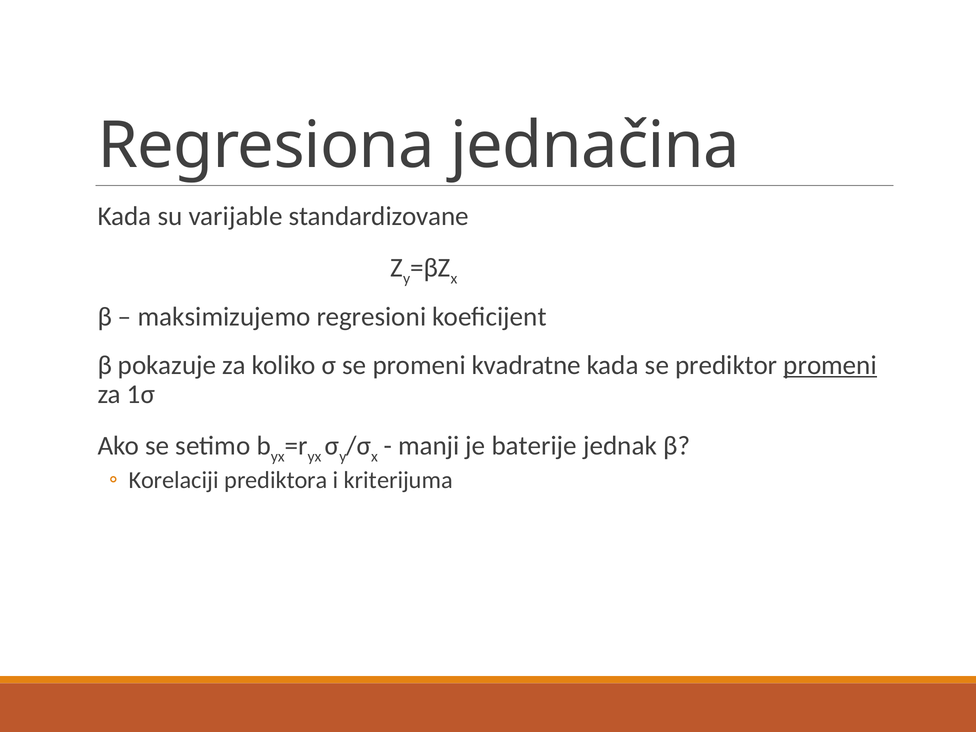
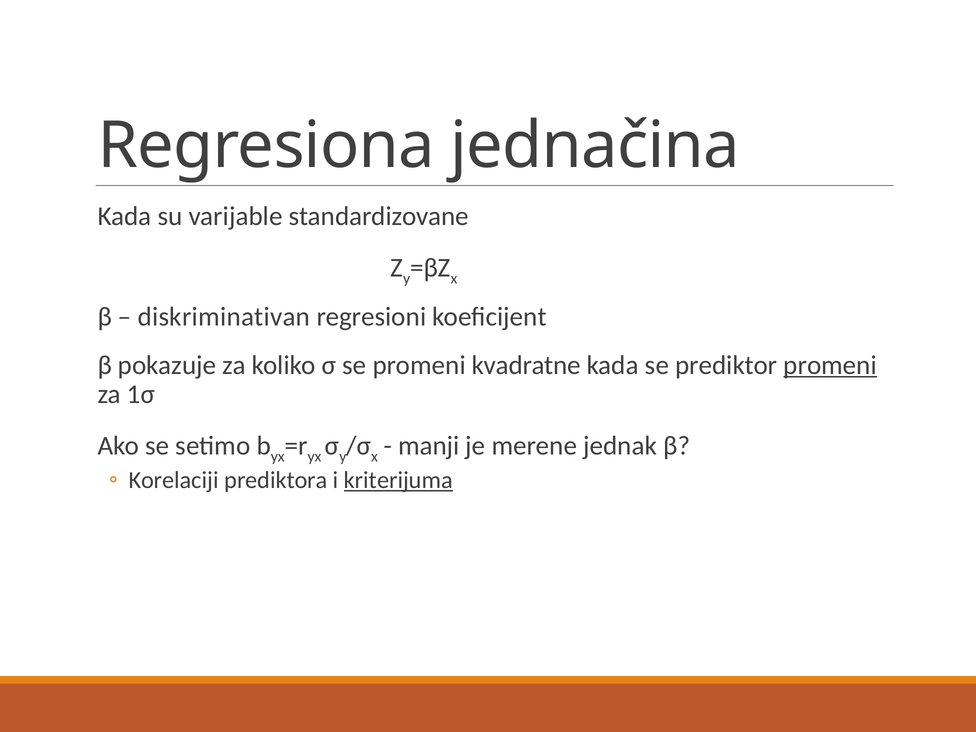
maksimizujemo: maksimizujemo -> diskriminativan (224, 317)
baterije: baterije -> merene (534, 446)
kriterijuma underline: none -> present (398, 480)
